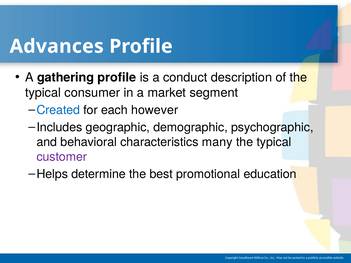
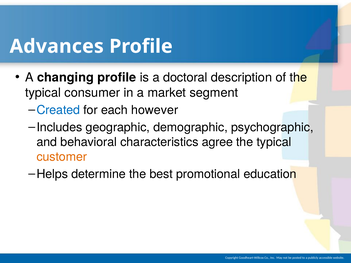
gathering: gathering -> changing (65, 77)
conduct: conduct -> doctoral (185, 77)
many: many -> agree (217, 142)
customer colour: purple -> orange (62, 157)
